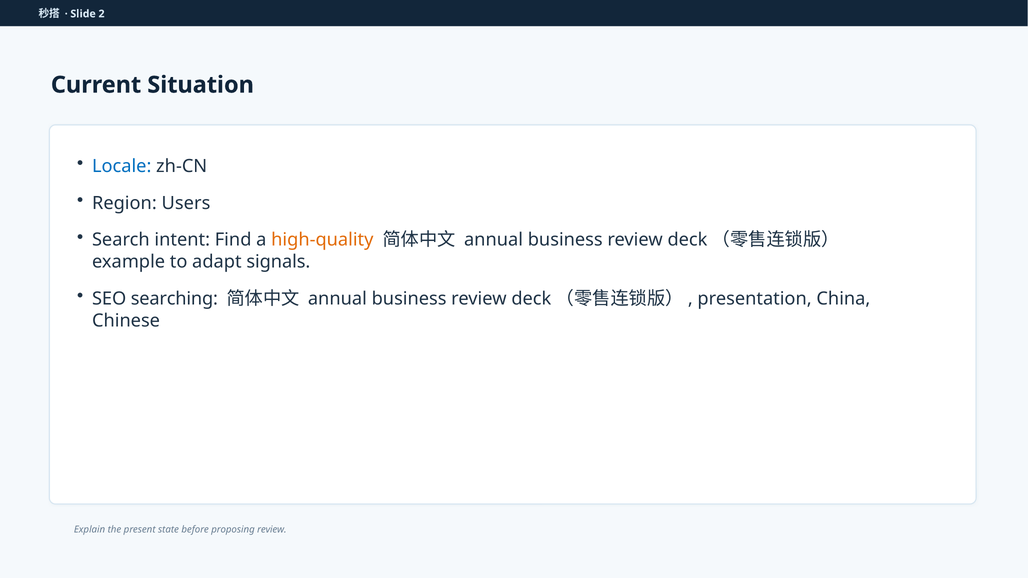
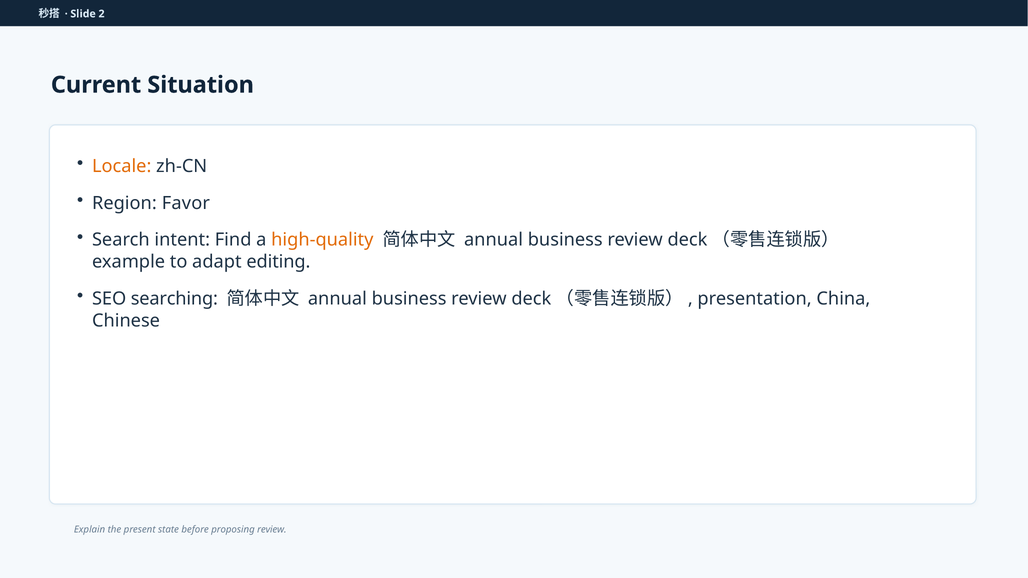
Locale colour: blue -> orange (122, 166)
Users: Users -> Favor (186, 203)
signals: signals -> editing (278, 262)
